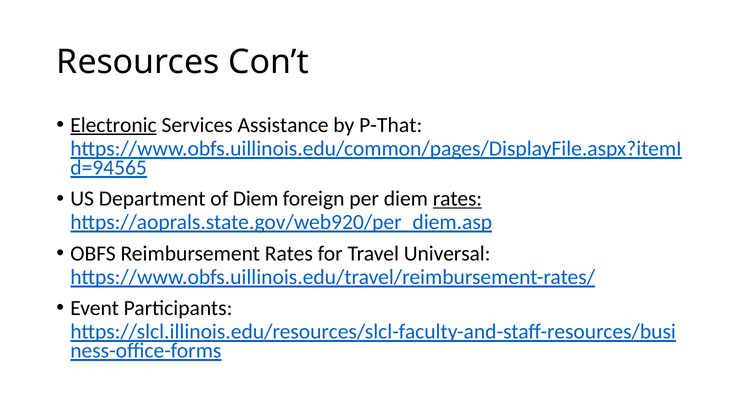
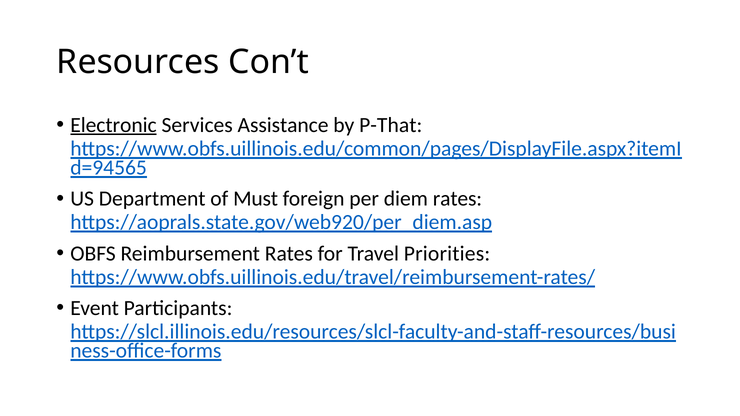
of Diem: Diem -> Must (256, 199)
rates underline: present -> none (457, 199)
Universal: Universal -> Priorities (447, 254)
